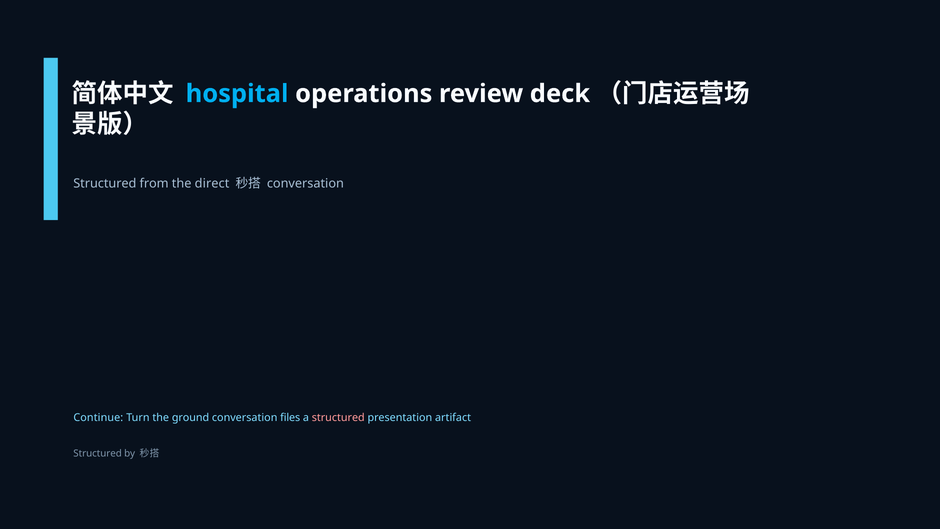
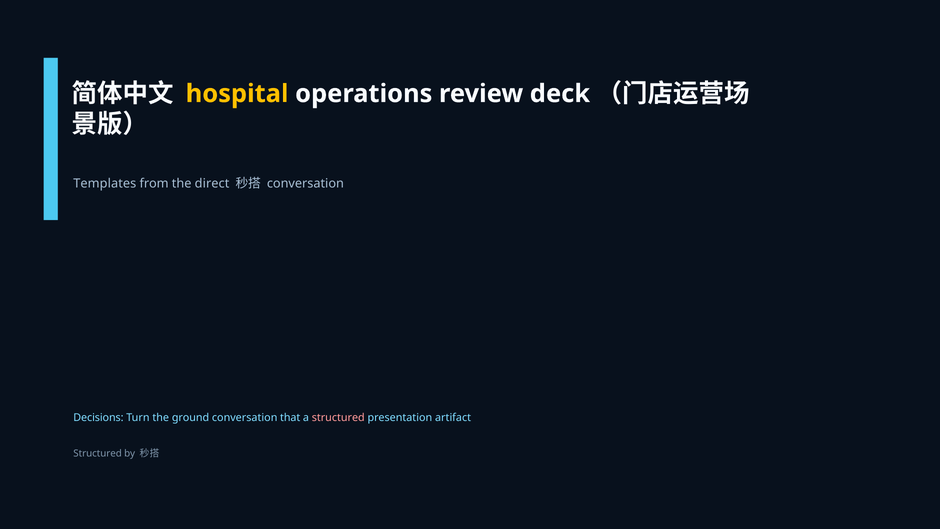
hospital colour: light blue -> yellow (237, 94)
Structured: Structured -> Templates (105, 183)
Continue: Continue -> Decisions (98, 417)
files: files -> that (290, 417)
